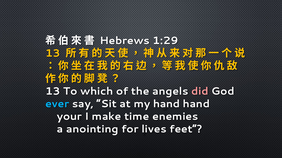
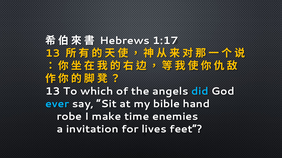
1:29: 1:29 -> 1:17 (165, 41)
did colour: pink -> light blue (200, 92)
my hand: hand -> bible (166, 104)
your: your -> robe (69, 117)
anointing: anointing -> invitation (92, 130)
